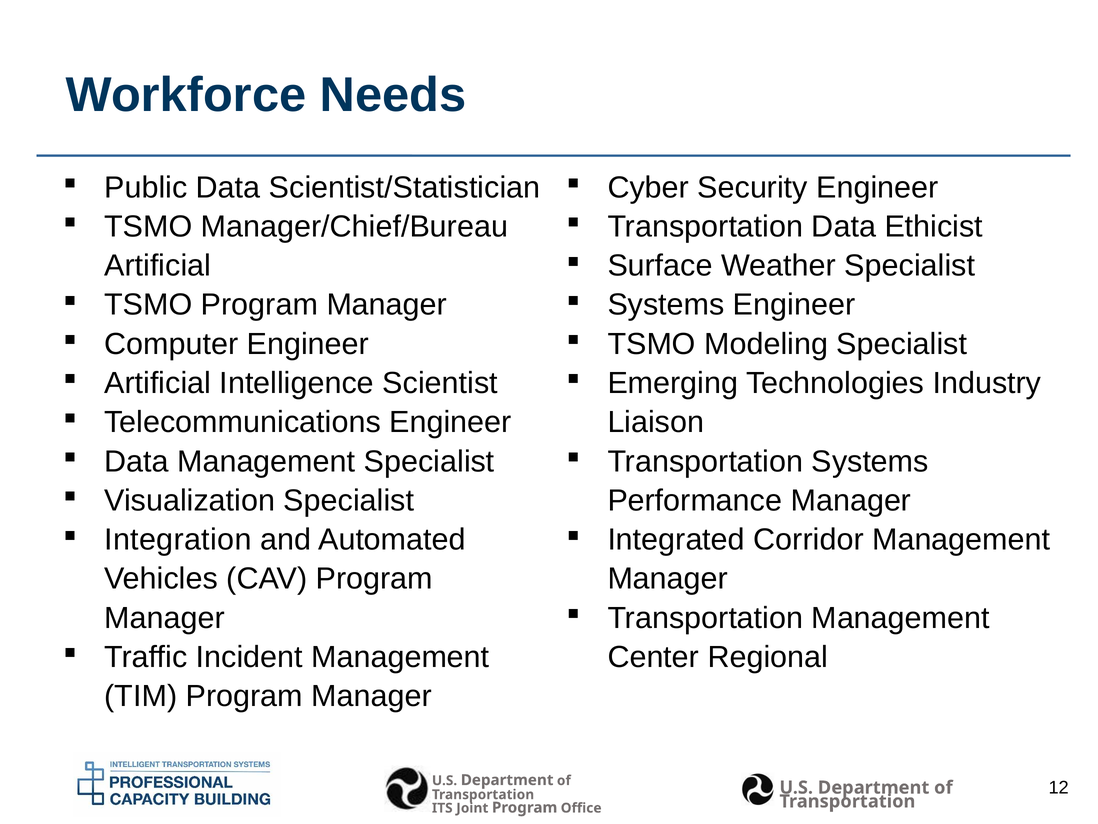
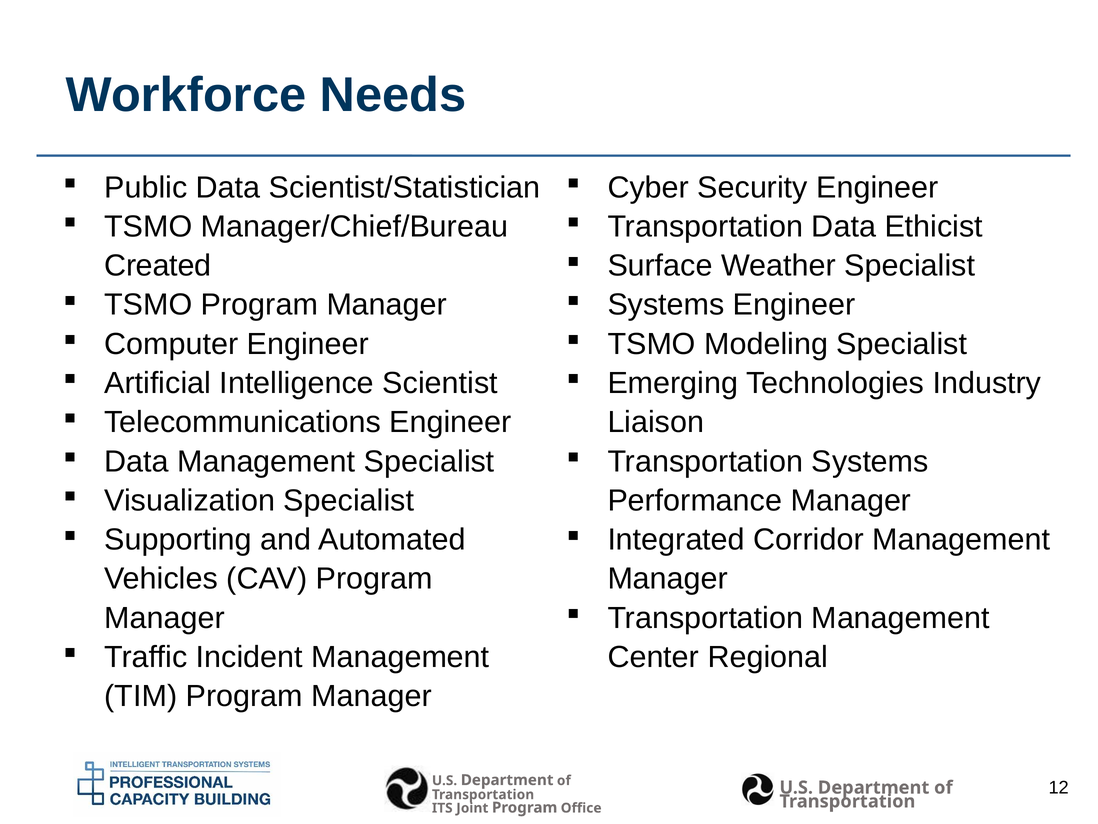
Artificial: Artificial -> Created (158, 266)
Integration: Integration -> Supporting (178, 539)
